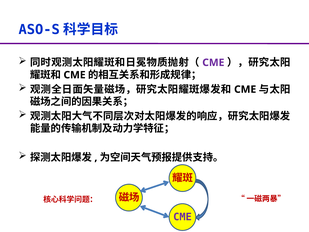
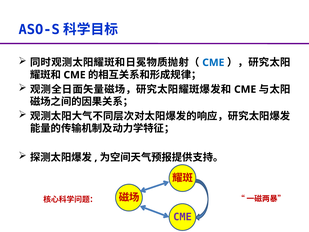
CME colour: purple -> blue (213, 63)
